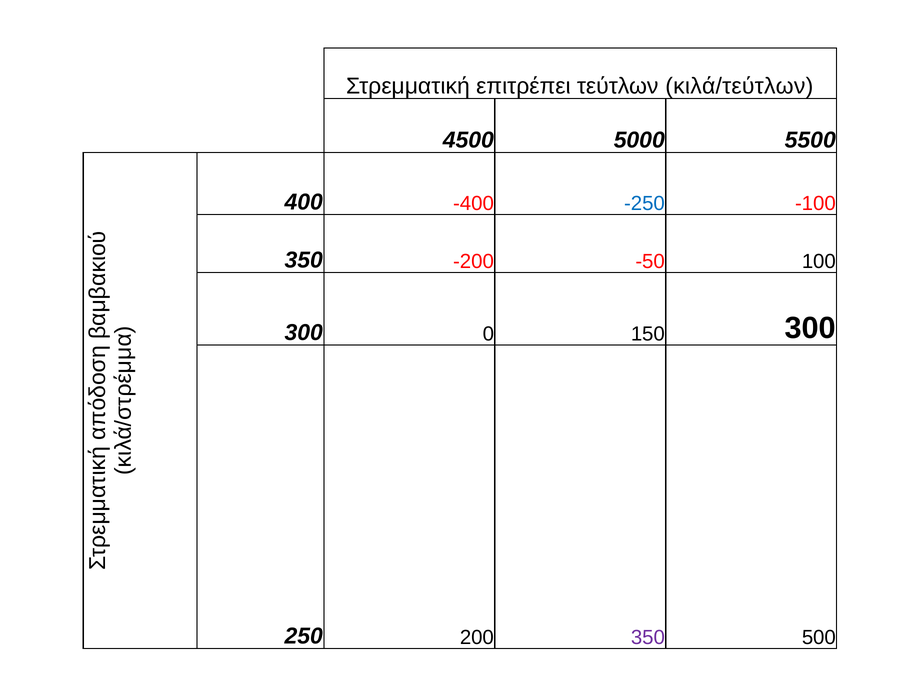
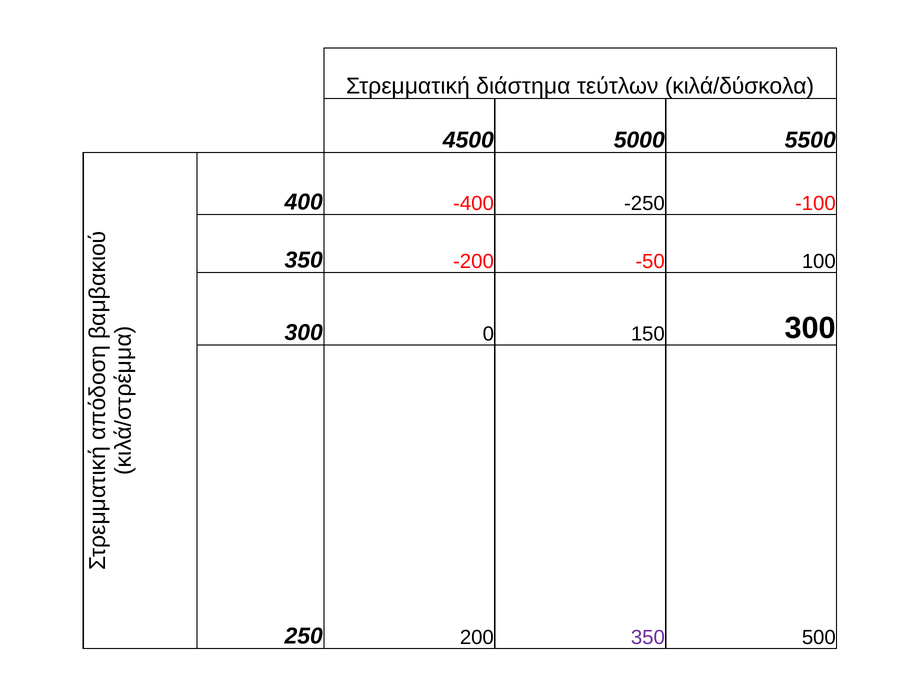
επιτρέπει: επιτρέπει -> διάστημα (523, 86)
κιλά/τεύτλων: κιλά/τεύτλων -> κιλά/δύσκολα (740, 86)
-250 colour: blue -> black (644, 203)
